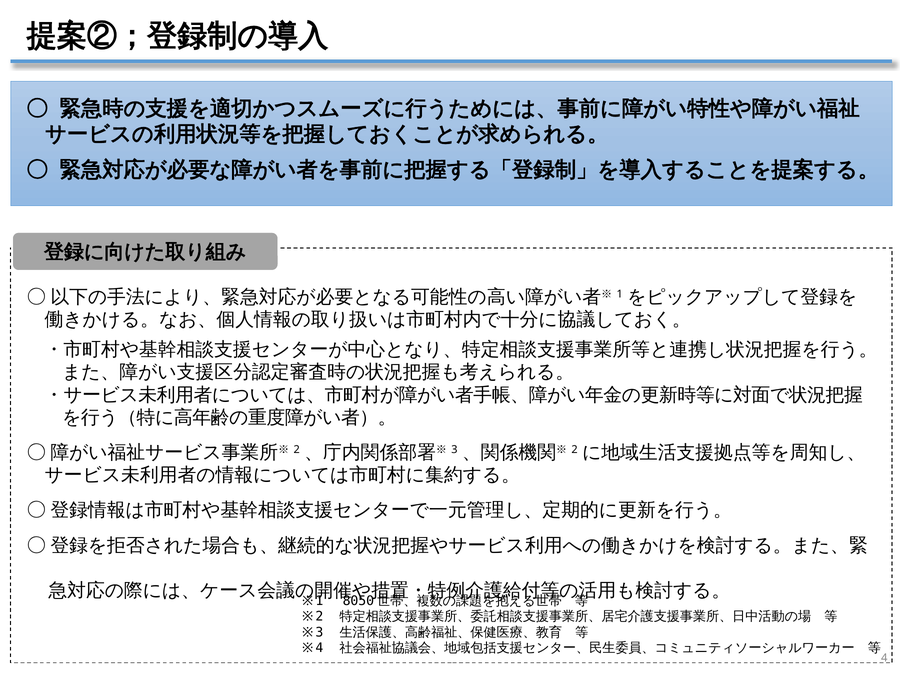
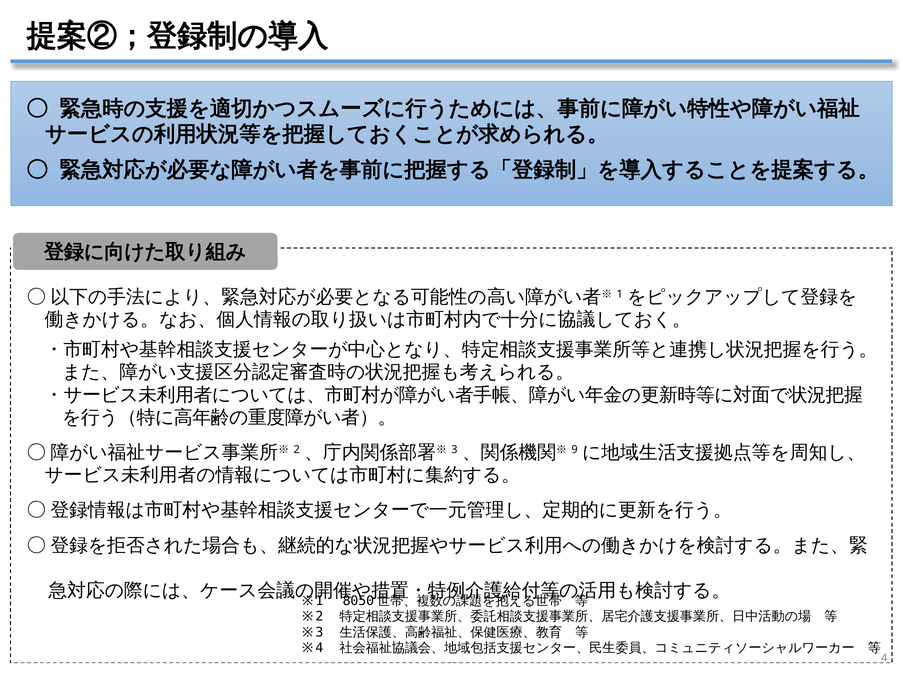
2: 2 -> 9 (575, 450)
